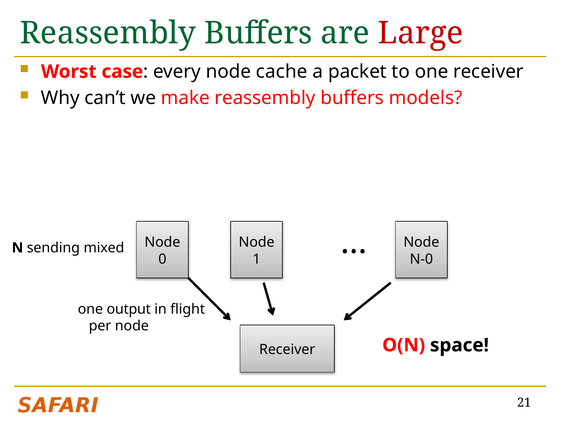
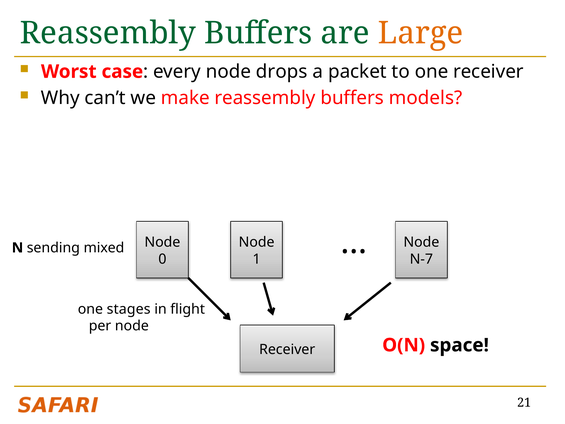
Large colour: red -> orange (421, 33)
cache: cache -> drops (282, 72)
N-0: N-0 -> N-7 (421, 259)
output: output -> stages (129, 309)
